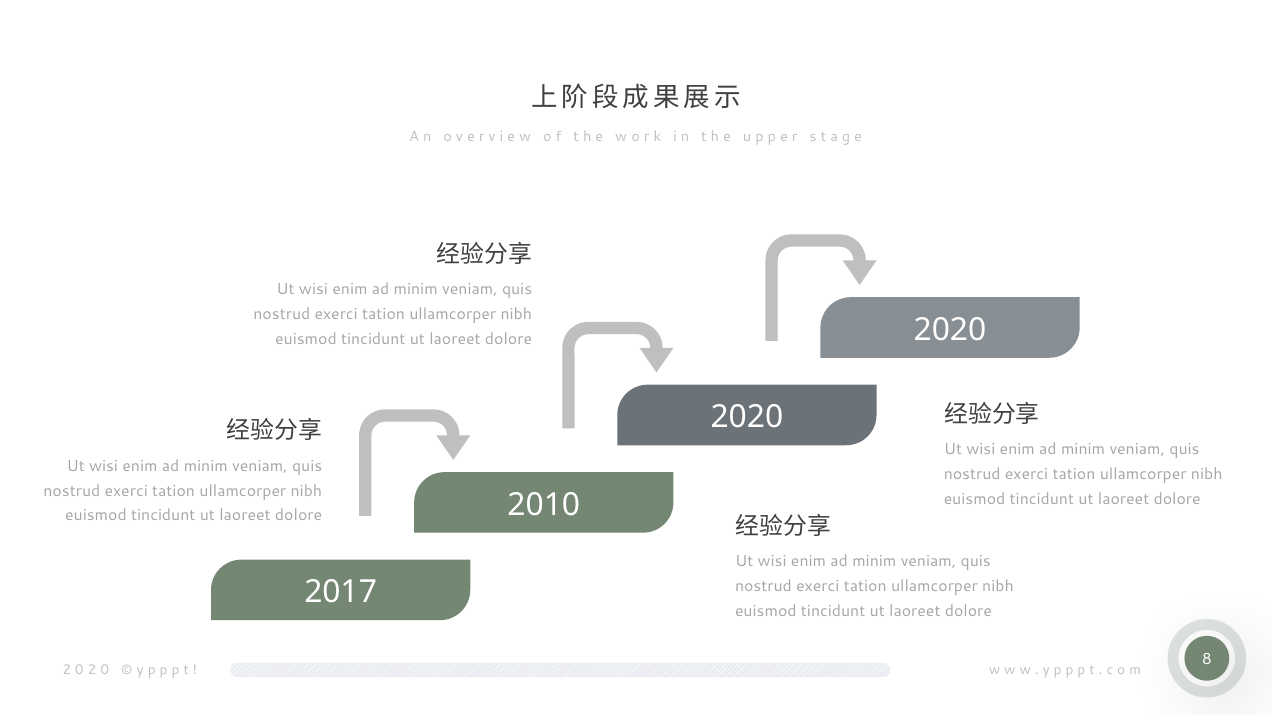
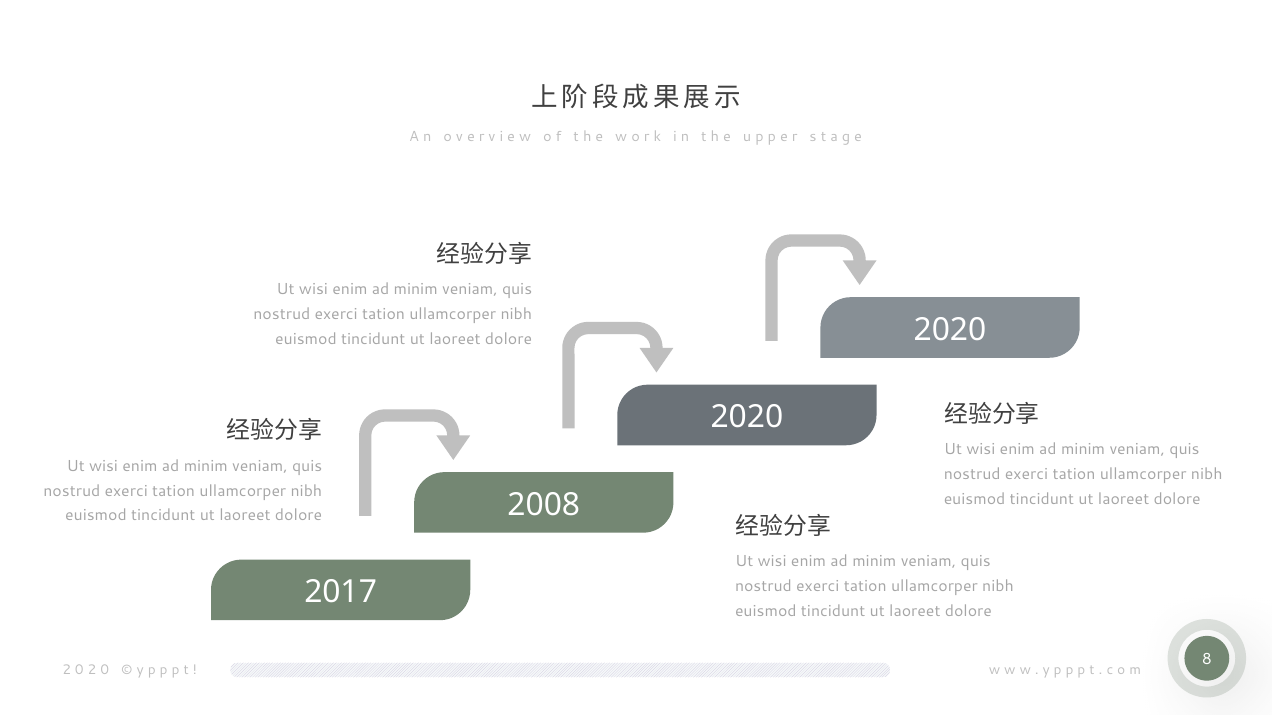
2010: 2010 -> 2008 (544, 505)
